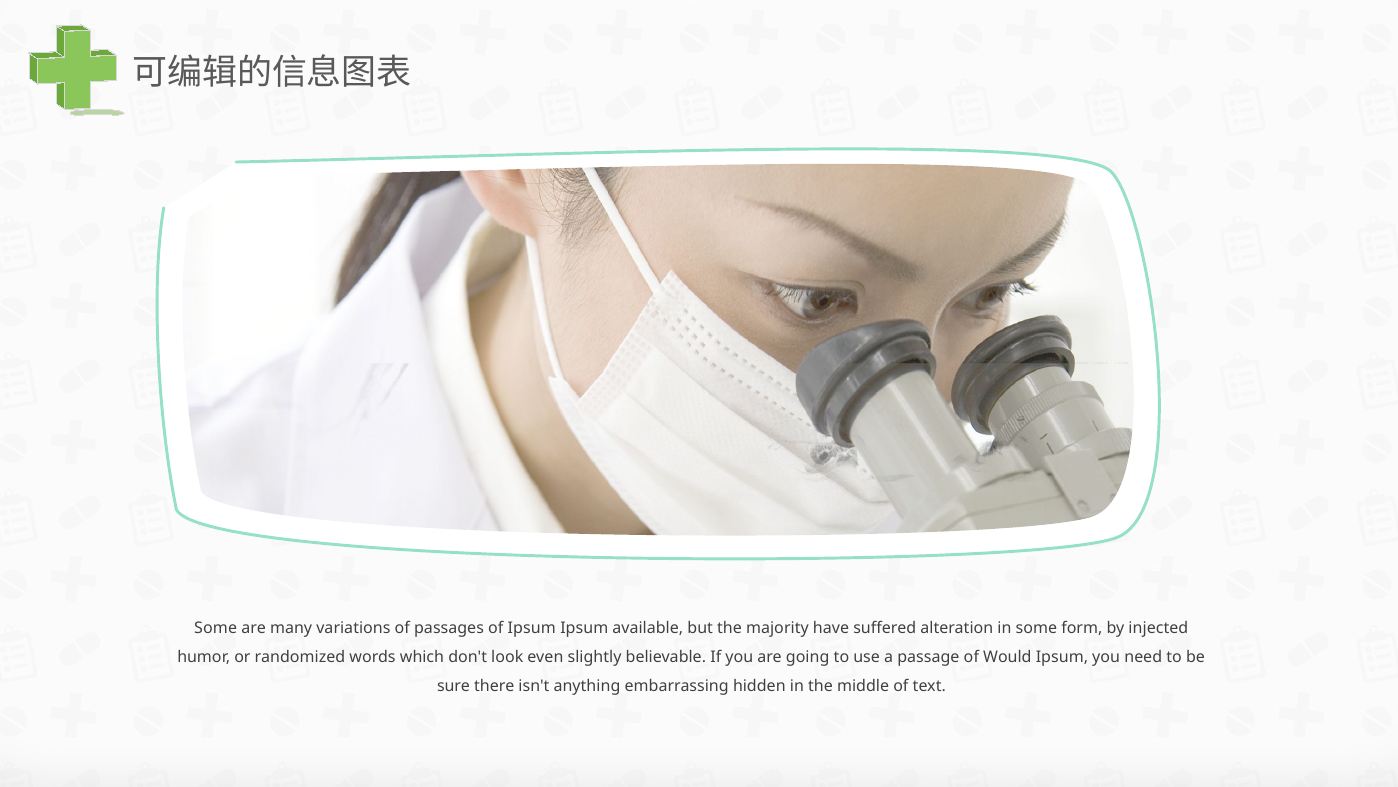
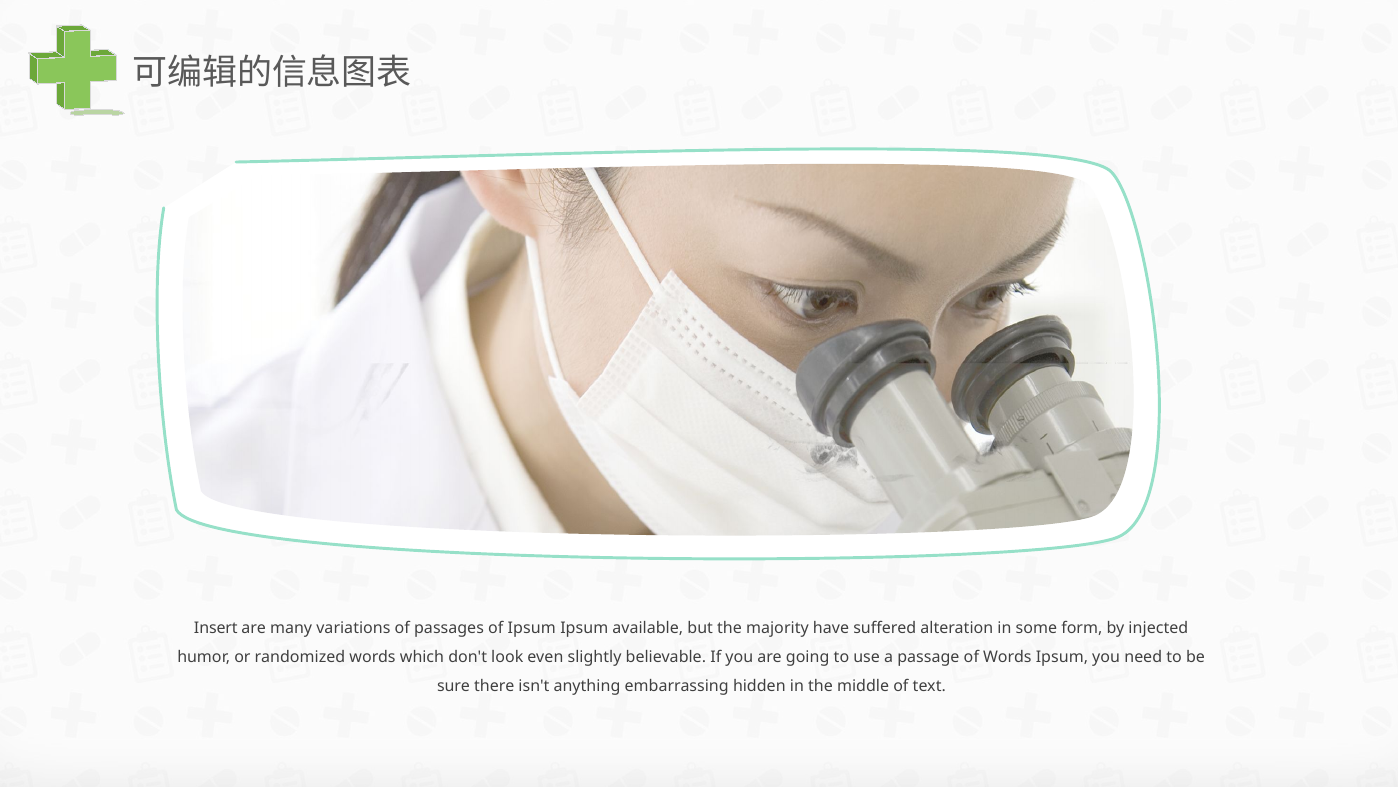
Some: Some -> Insert (216, 628)
of Would: Would -> Words (1007, 657)
